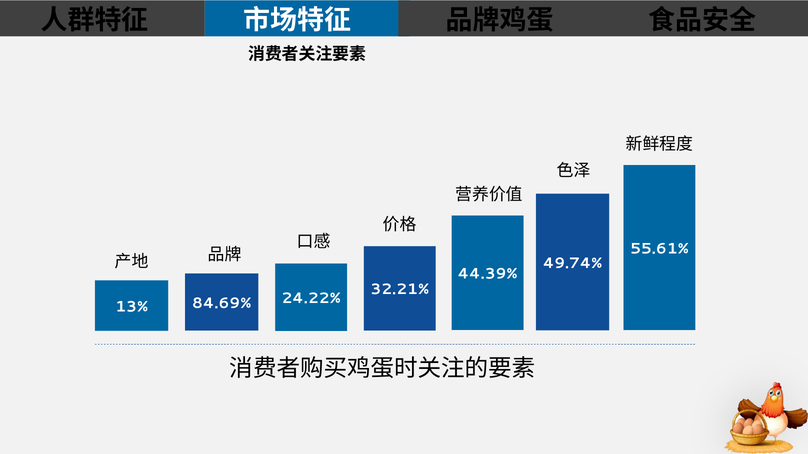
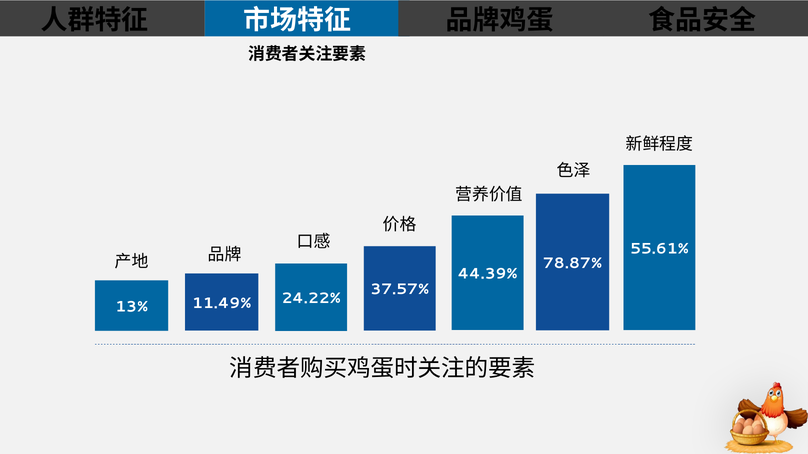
49.74%: 49.74% -> 78.87% (572, 263)
32.21%: 32.21% -> 37.57% (400, 290)
84.69%: 84.69% -> 11.49% (222, 303)
